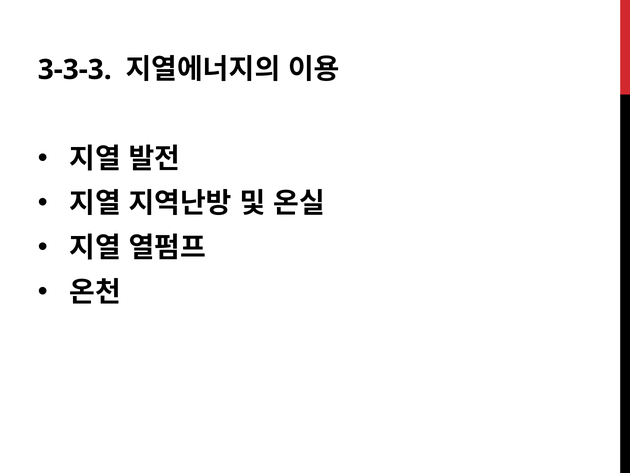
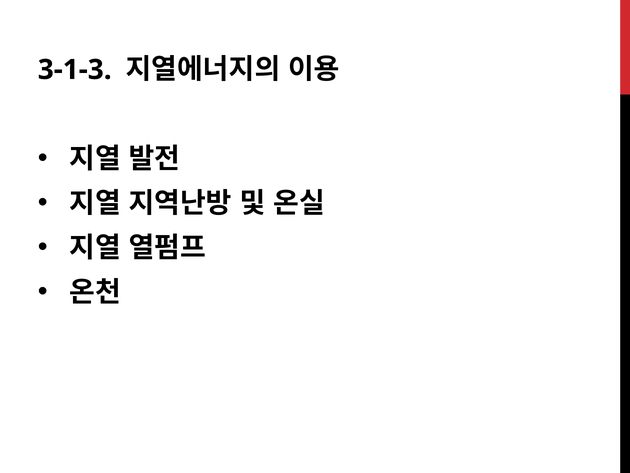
3-3-3: 3-3-3 -> 3-1-3 (75, 70)
